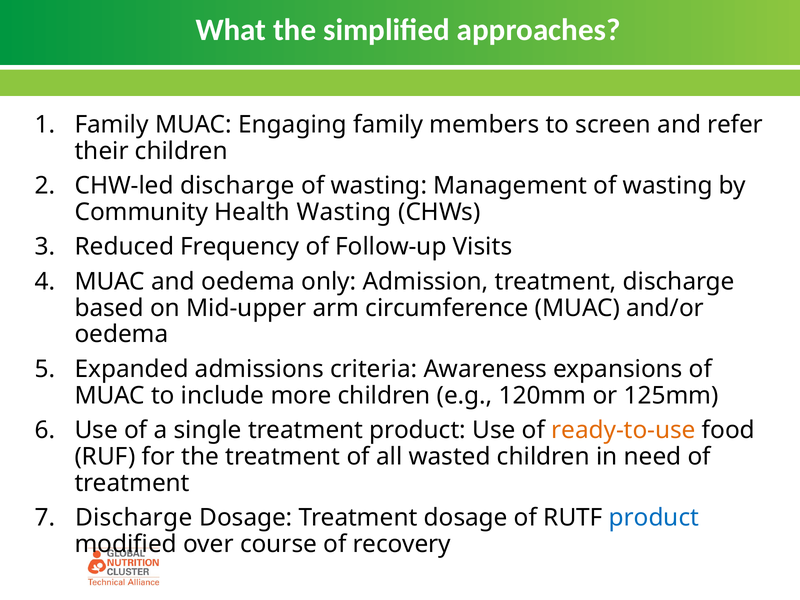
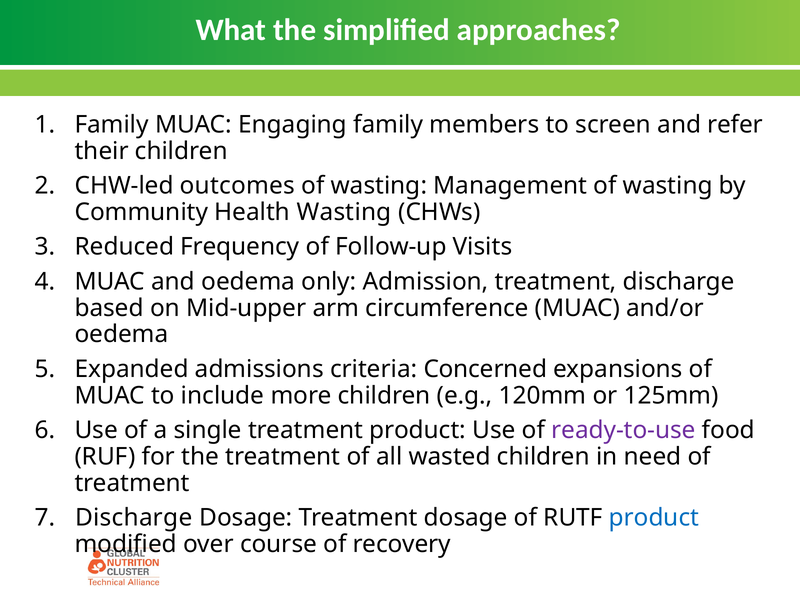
CHW-led discharge: discharge -> outcomes (237, 186)
Awareness: Awareness -> Concerned (485, 369)
ready-to-use colour: orange -> purple (624, 430)
